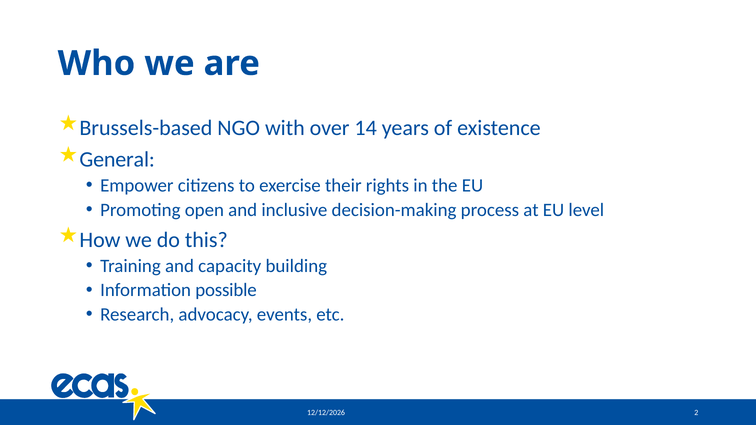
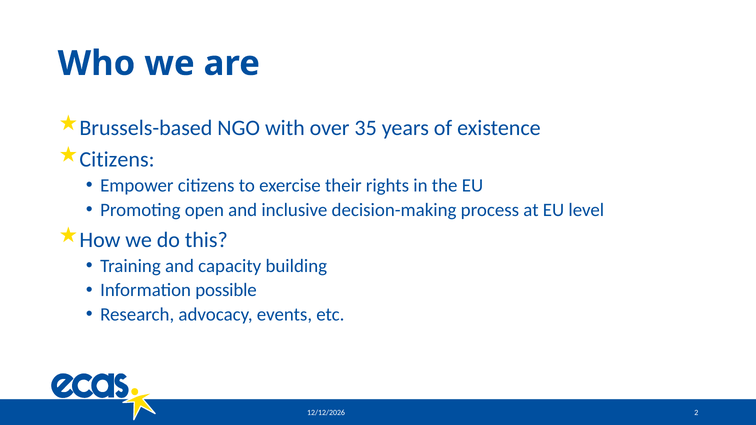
14: 14 -> 35 (366, 128)
General: General -> Citizens (117, 160)
